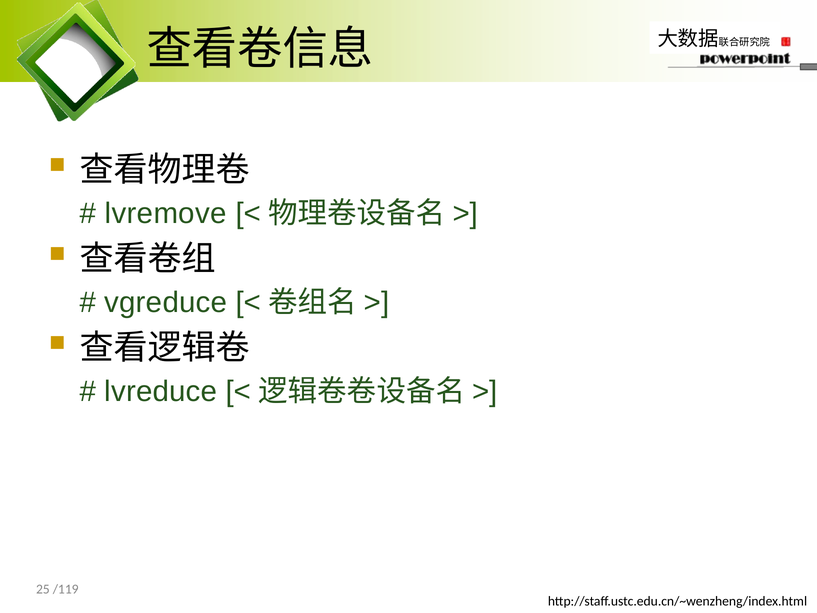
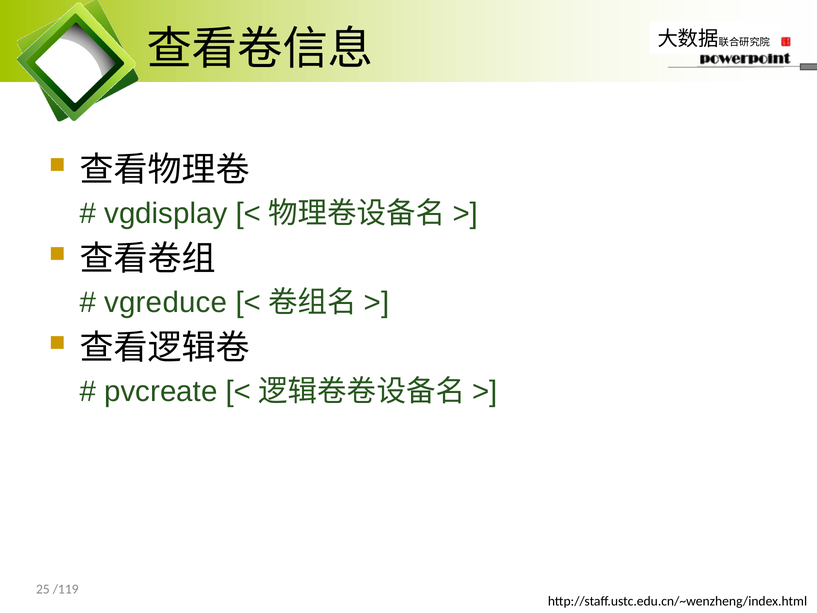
lvremove: lvremove -> vgdisplay (166, 214)
lvreduce: lvreduce -> pvcreate (161, 391)
